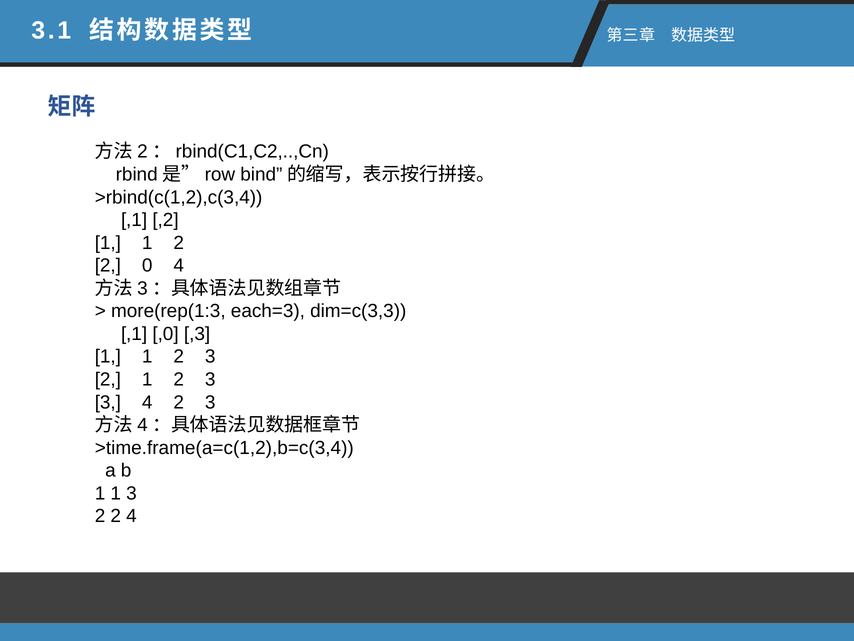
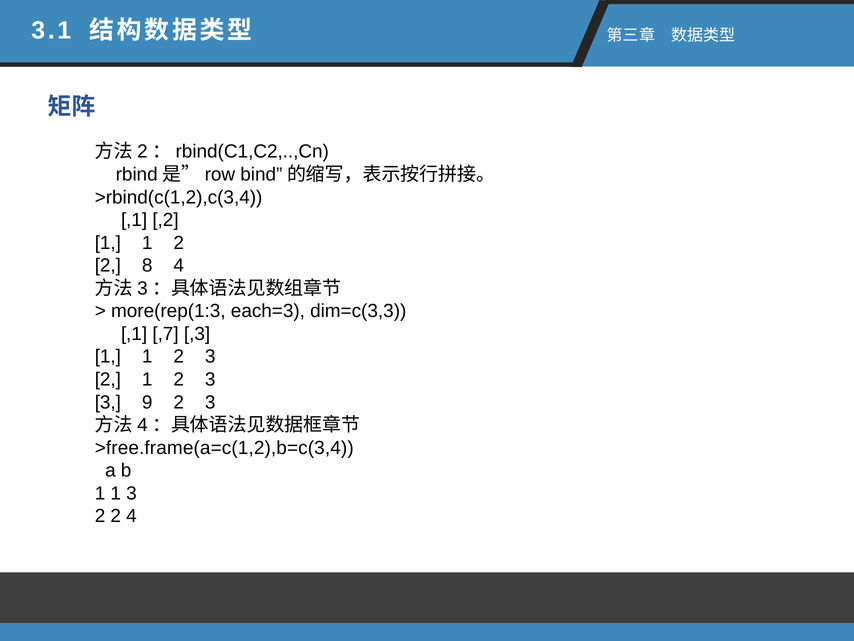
0: 0 -> 8 (147, 265)
,0: ,0 -> ,7 (166, 334)
3 4: 4 -> 9 (147, 402)
>time.frame(a=c(1,2),b=c(3,4: >time.frame(a=c(1,2),b=c(3,4 -> >free.frame(a=c(1,2),b=c(3,4 (224, 448)
